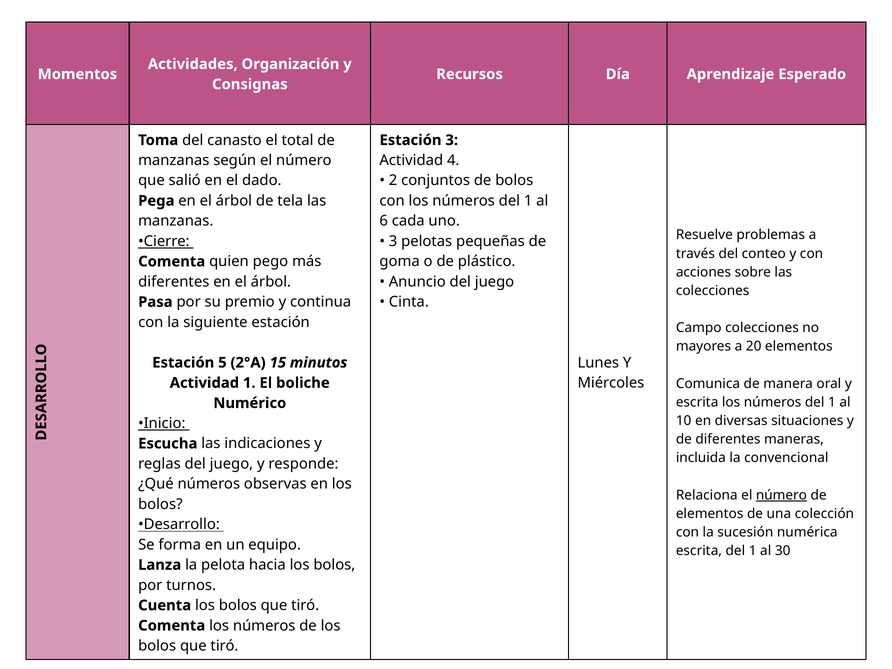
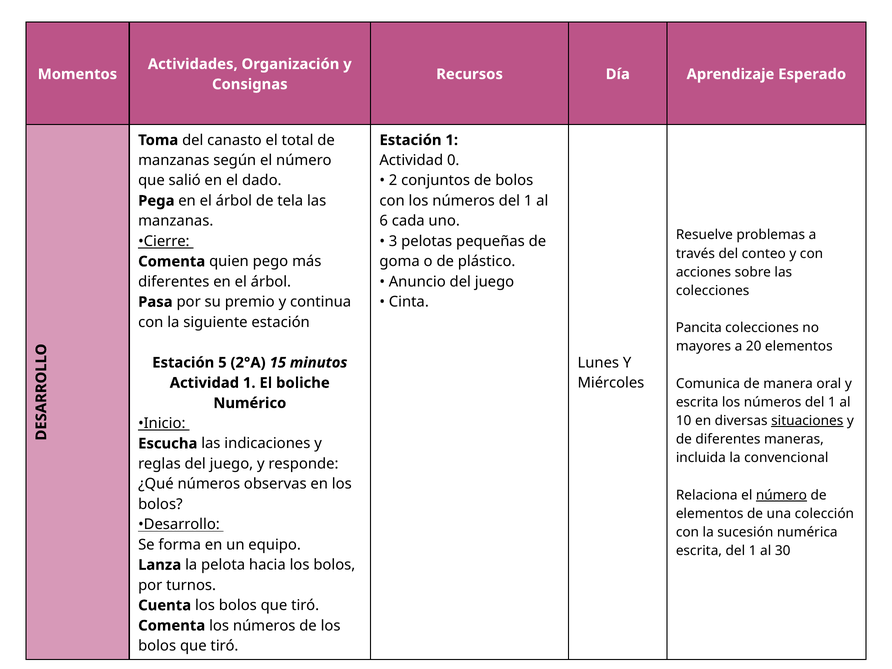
Estación 3: 3 -> 1 (452, 140)
4: 4 -> 0 (453, 160)
Campo: Campo -> Pancita (699, 328)
situaciones underline: none -> present (807, 421)
